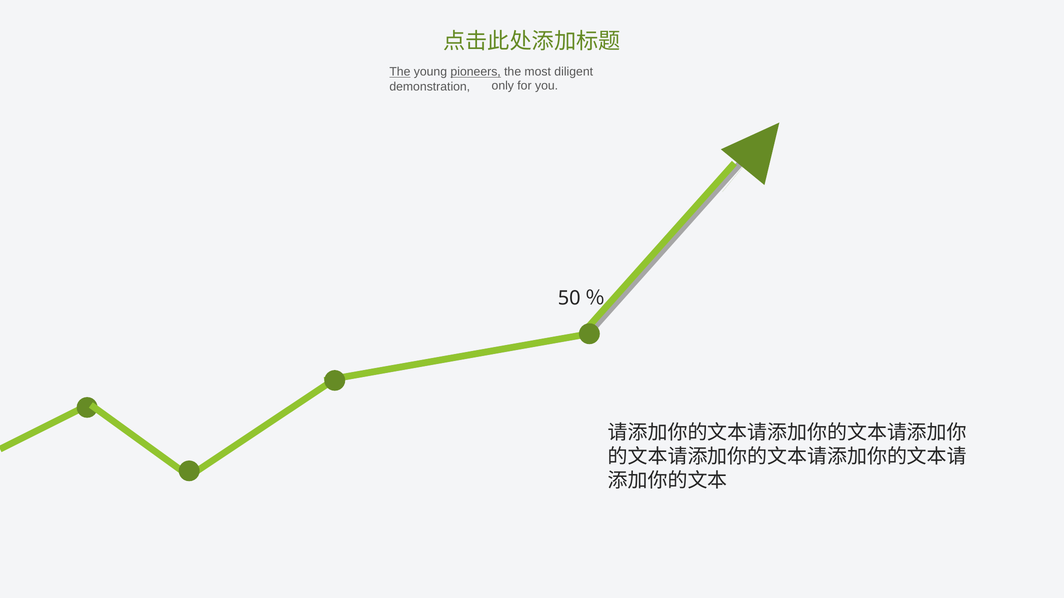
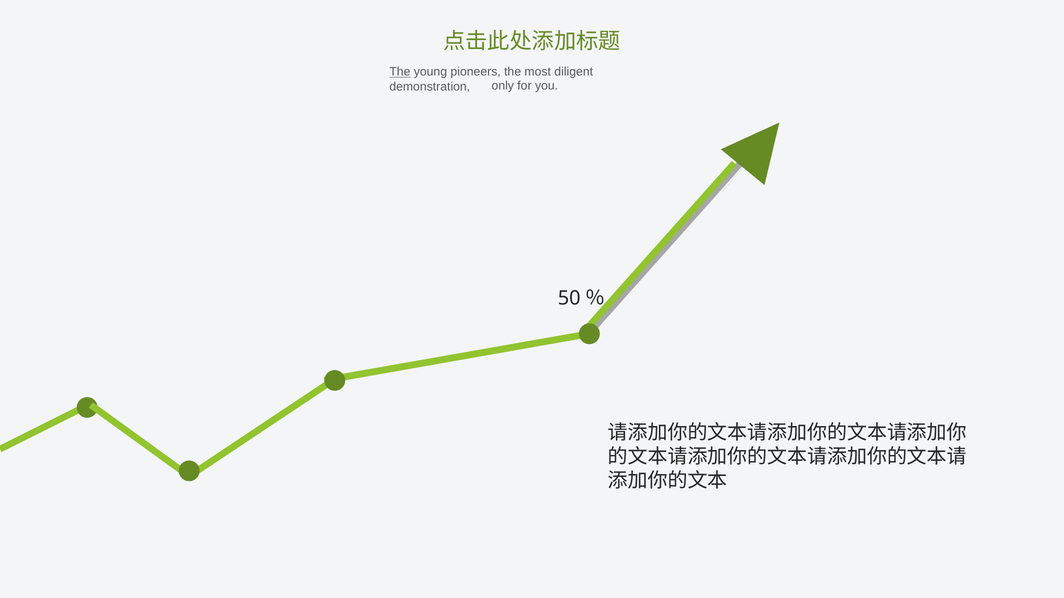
pioneers underline: present -> none (476, 72)
